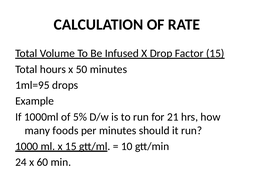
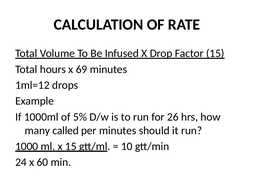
50: 50 -> 69 (82, 69)
1ml=95: 1ml=95 -> 1ml=12 (32, 85)
21: 21 -> 26 (173, 117)
foods: foods -> called (66, 130)
